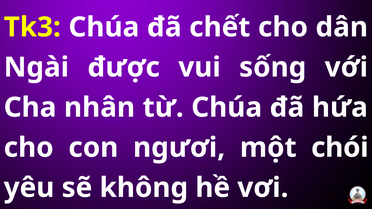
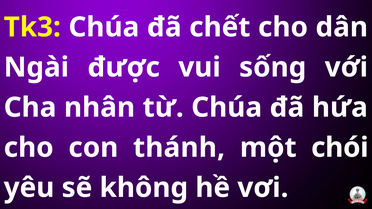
ngươi: ngươi -> thánh (179, 148)
